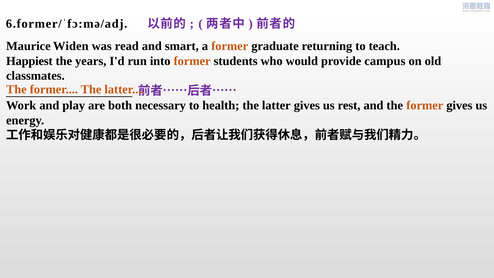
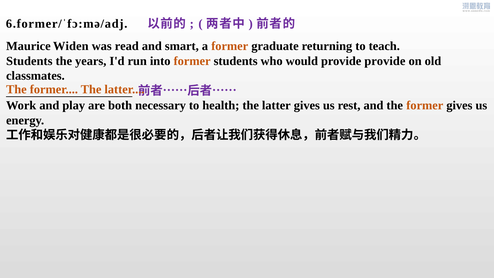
Happiest: Happiest -> Students (29, 61)
provide campus: campus -> provide (385, 61)
